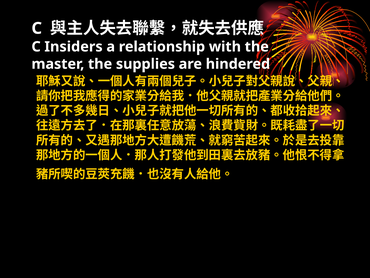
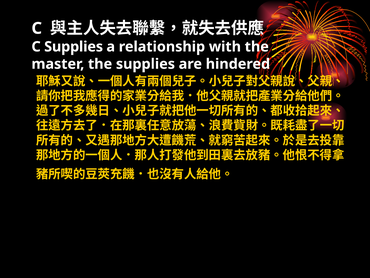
C Insiders: Insiders -> Supplies (74, 47)
